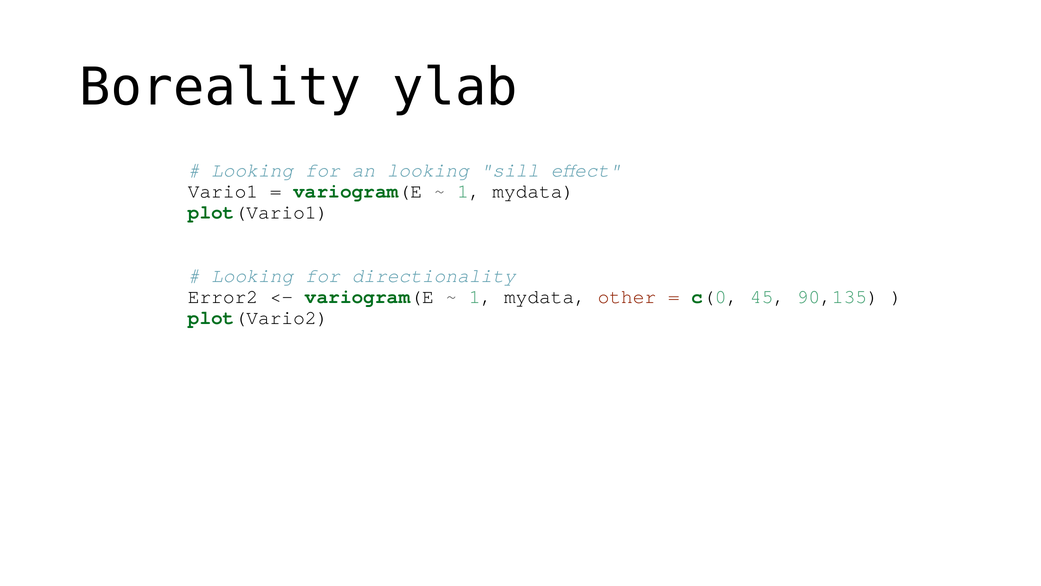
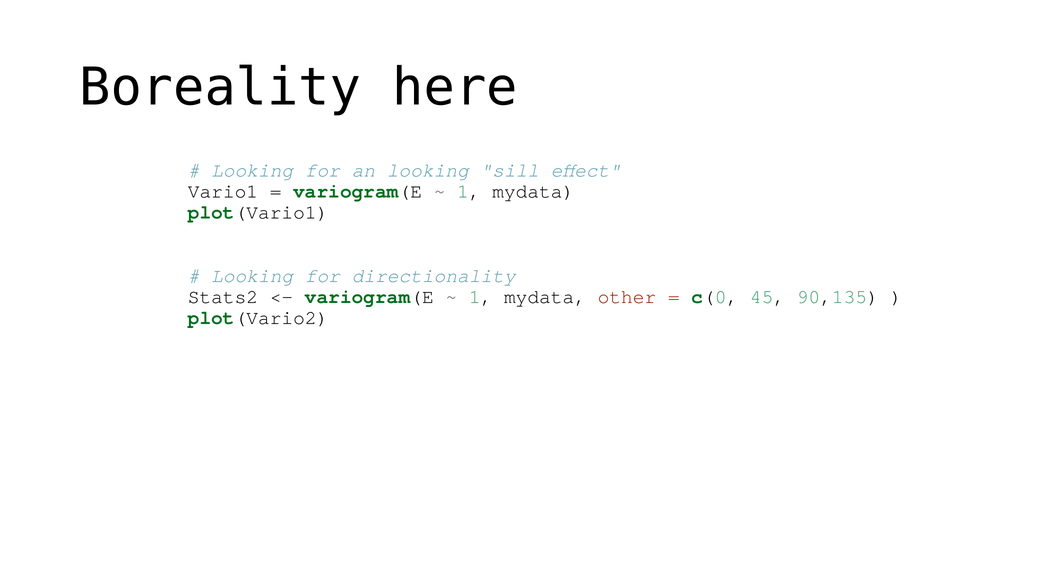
ylab: ylab -> here (455, 87)
Error2: Error2 -> Stats2 (223, 297)
